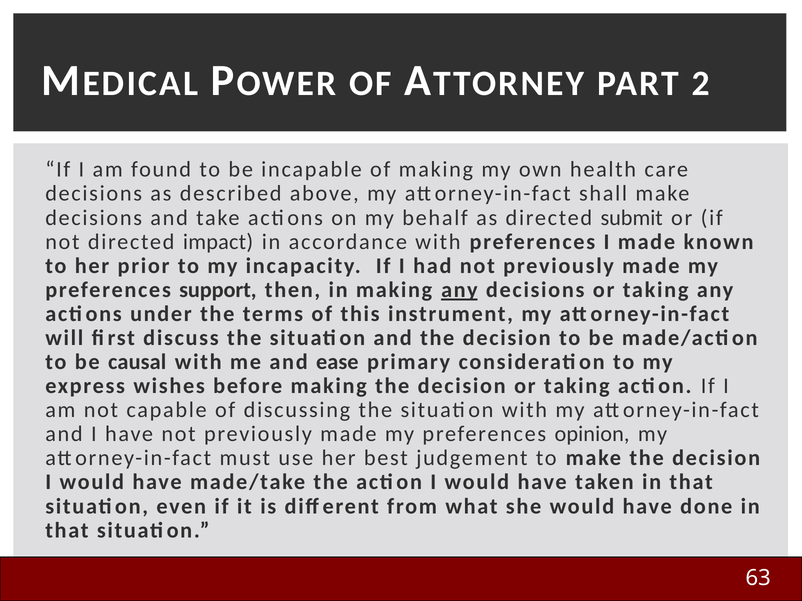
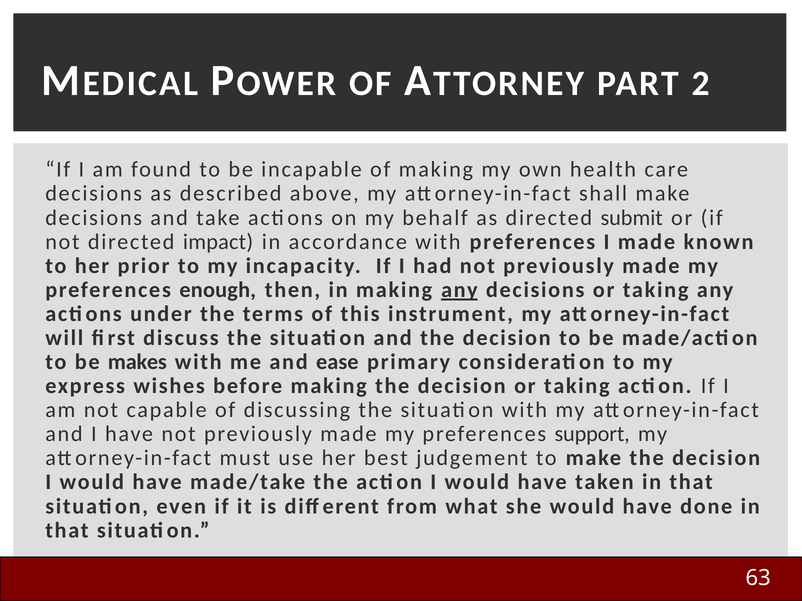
support: support -> enough (218, 290)
causal: causal -> makes (137, 362)
opinion: opinion -> support (592, 434)
